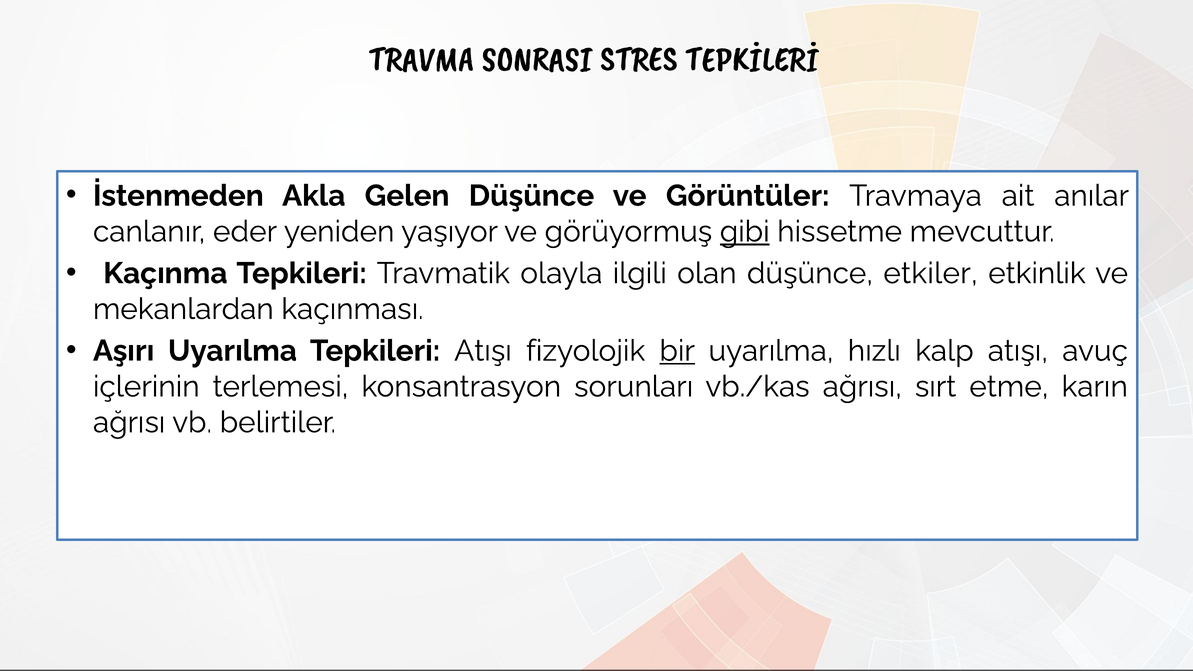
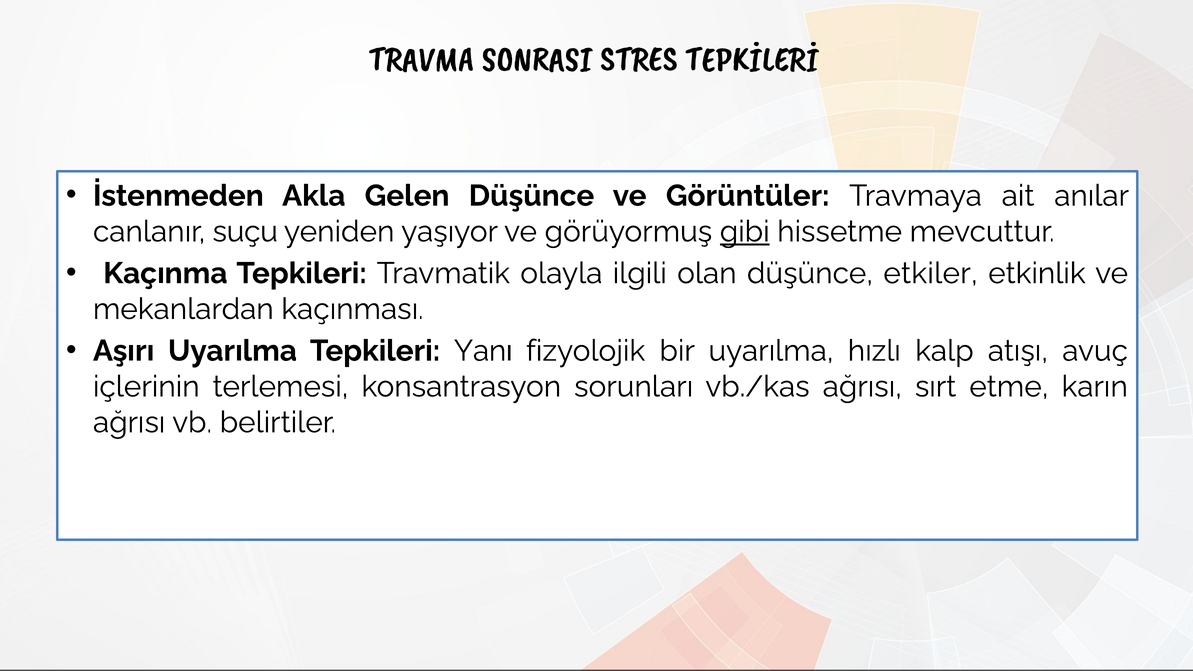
eder: eder -> suçu (245, 232)
Tepkileri Atışı: Atışı -> Yanı (483, 351)
bir underline: present -> none (677, 351)
